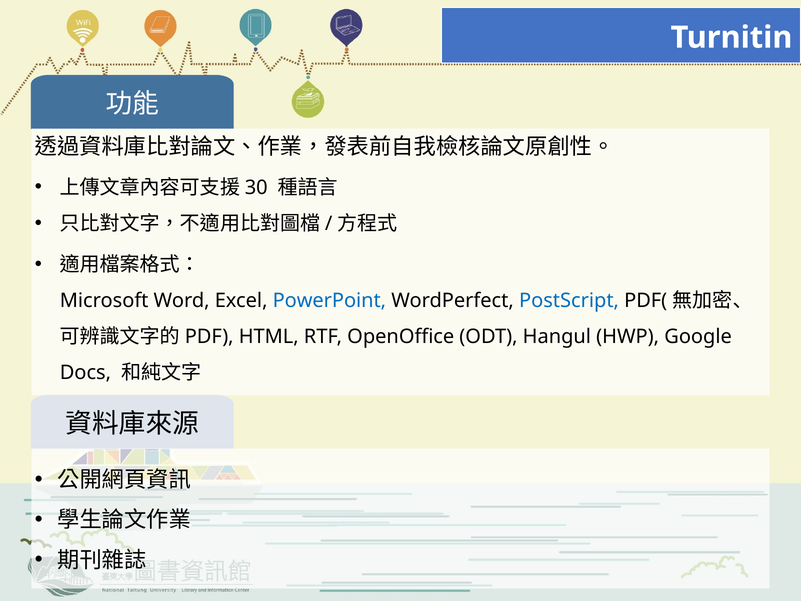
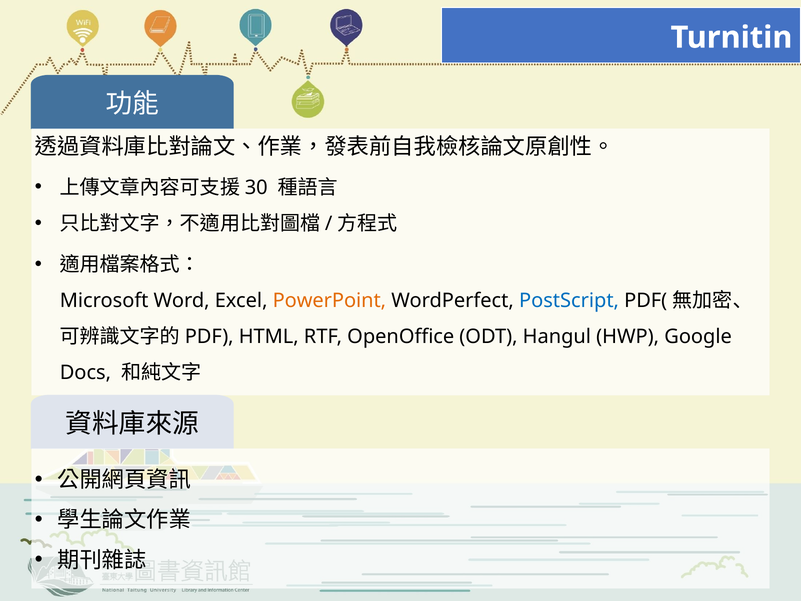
PowerPoint colour: blue -> orange (329, 300)
